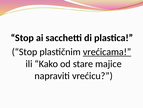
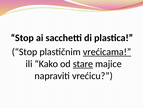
stare underline: none -> present (83, 63)
